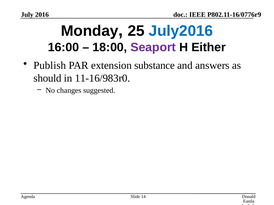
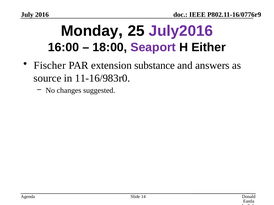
July2016 colour: blue -> purple (181, 31)
Publish: Publish -> Fischer (50, 66)
should: should -> source (47, 78)
